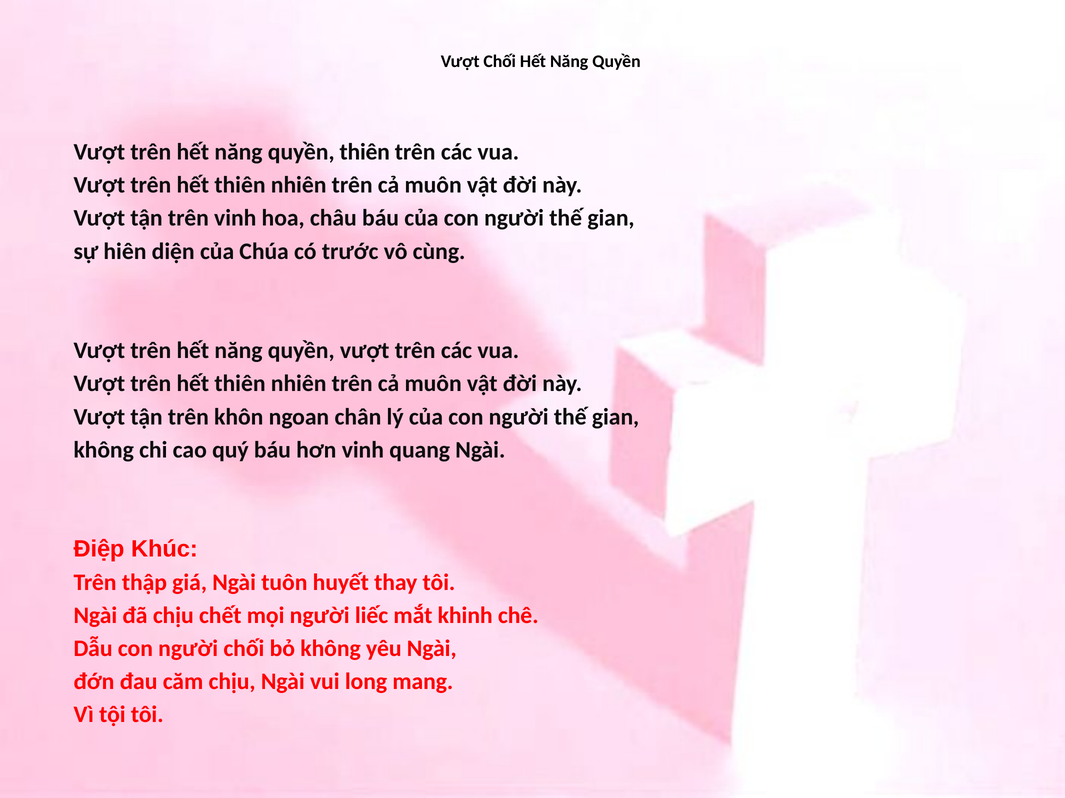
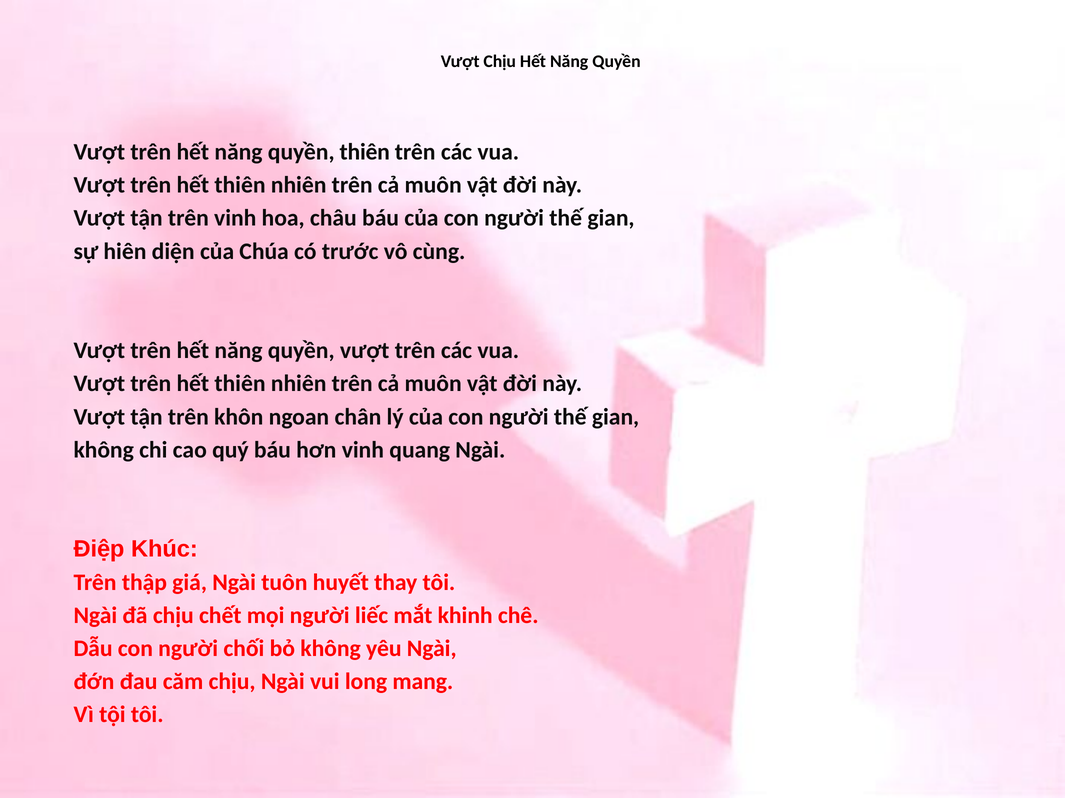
Vượt Chối: Chối -> Chịu (500, 62)
